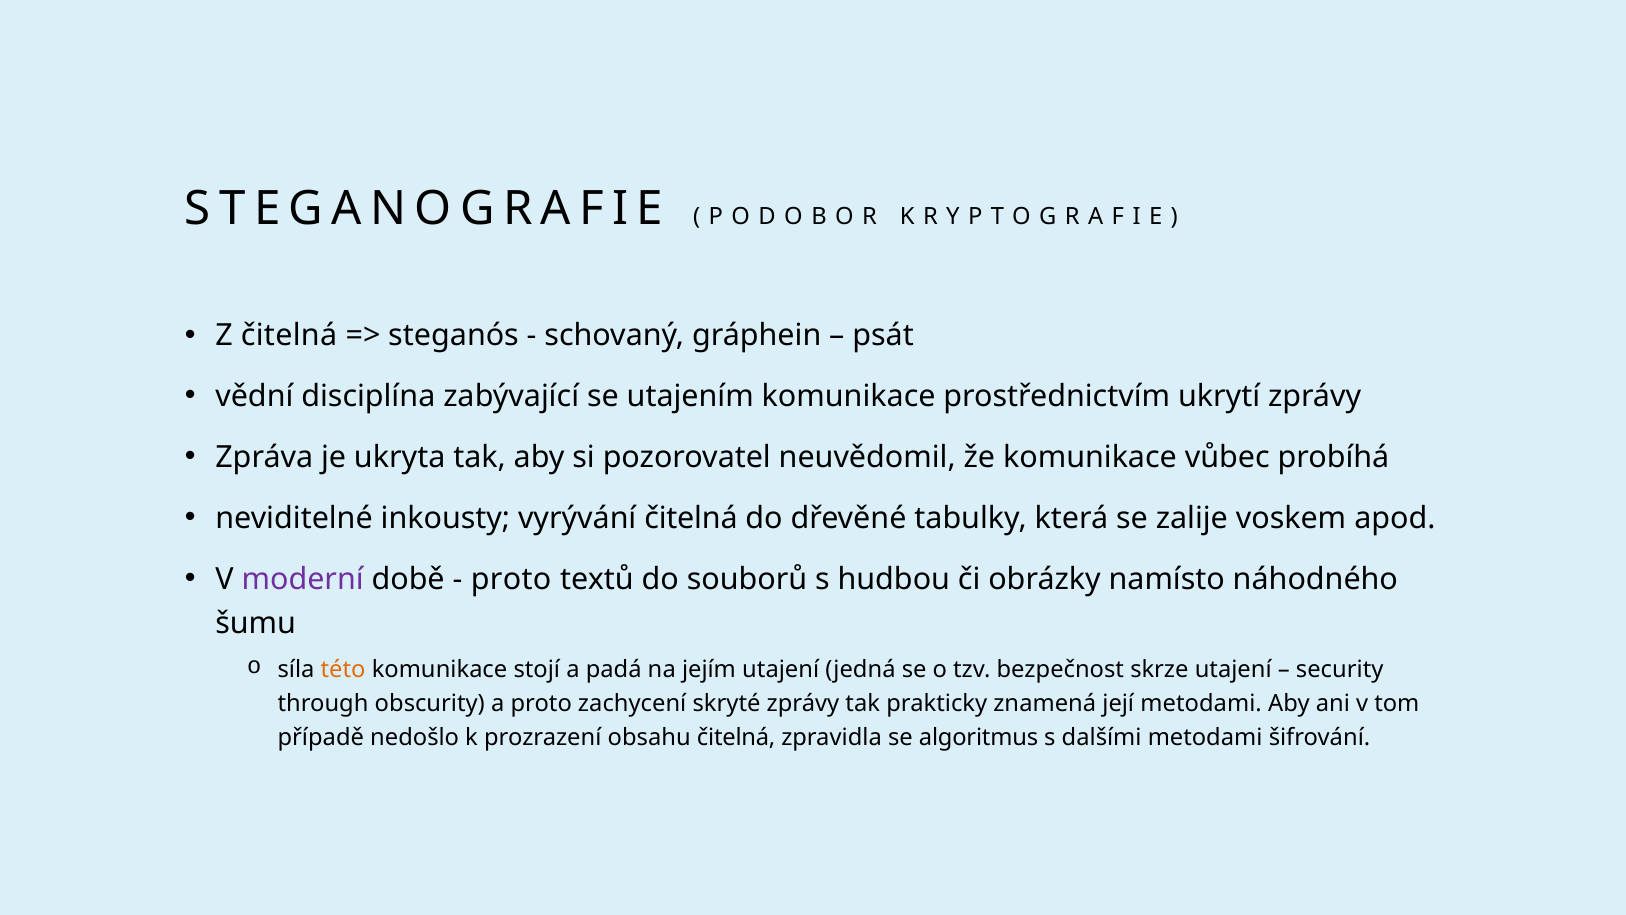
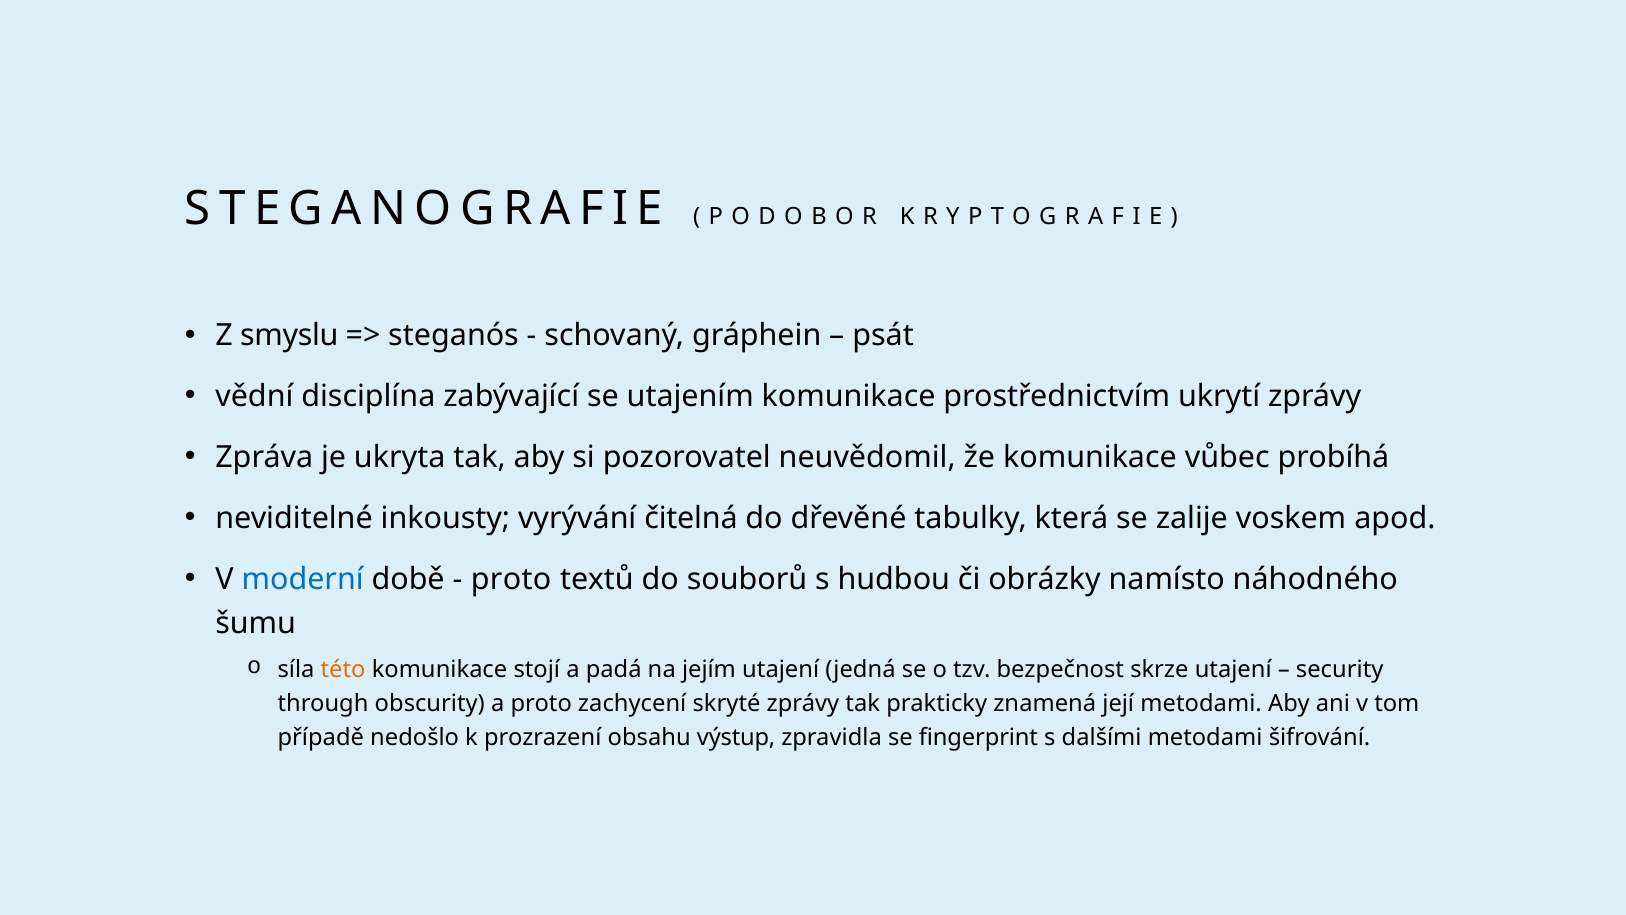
Z čitelná: čitelná -> smyslu (289, 336)
moderní colour: purple -> blue (303, 579)
obsahu čitelná: čitelná -> výstup (736, 737)
algoritmus: algoritmus -> fingerprint (978, 737)
